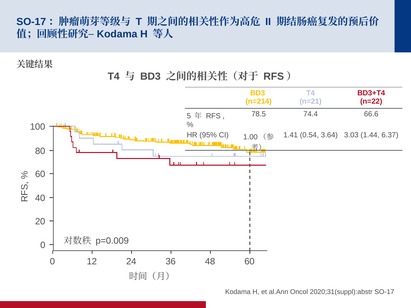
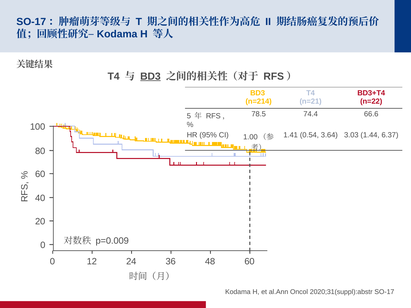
BD3 underline: none -> present (150, 76)
